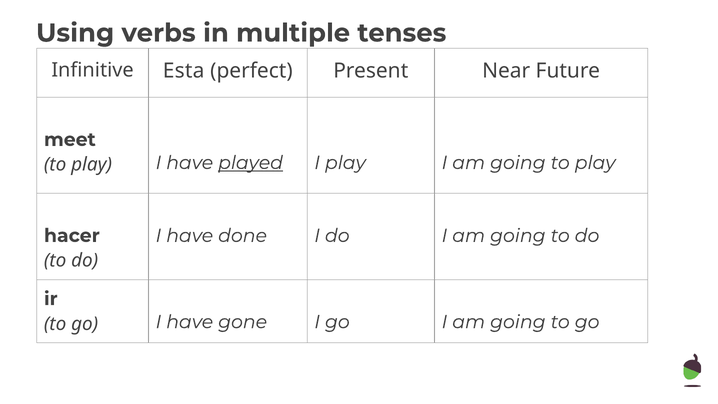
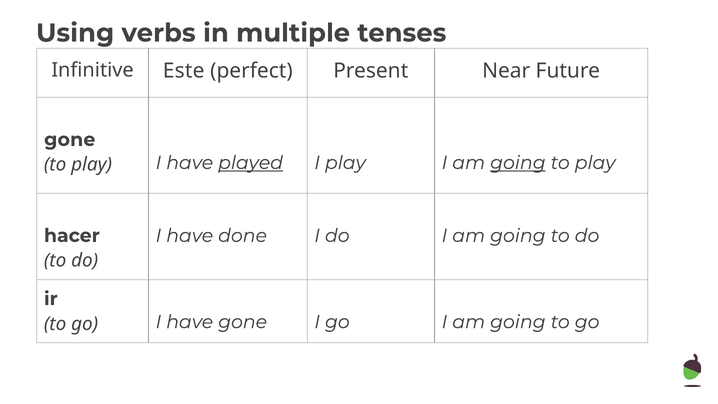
Esta: Esta -> Este (184, 71)
meet: meet -> gone (70, 140)
going underline: none -> present (518, 163)
